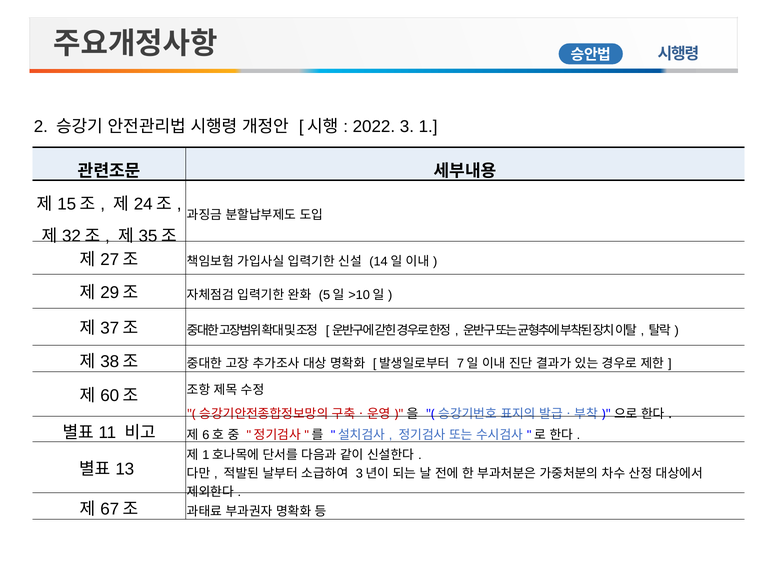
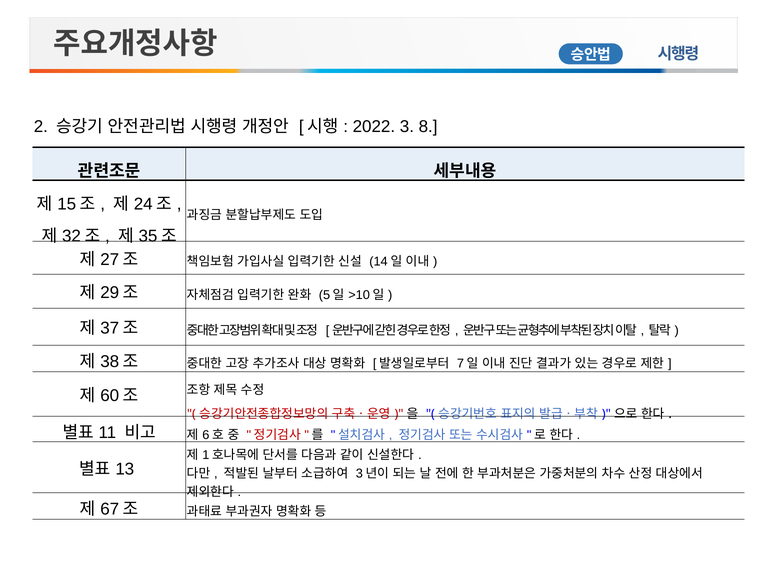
1: 1 -> 8 (428, 126)
